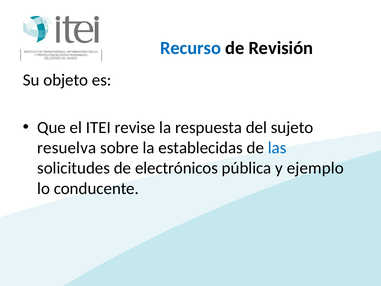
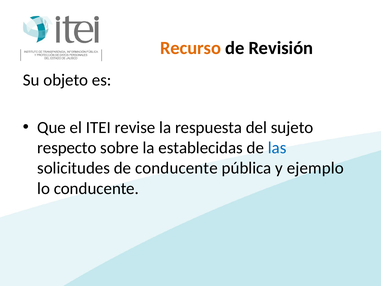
Recurso colour: blue -> orange (191, 48)
resuelva: resuelva -> respecto (67, 148)
de electrónicos: electrónicos -> conducente (176, 168)
